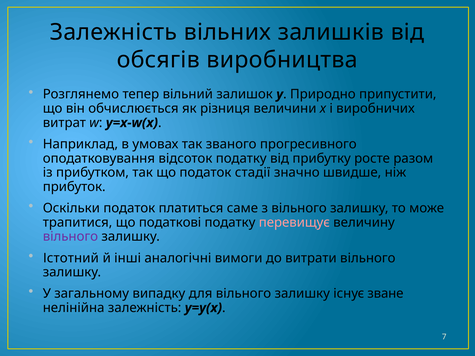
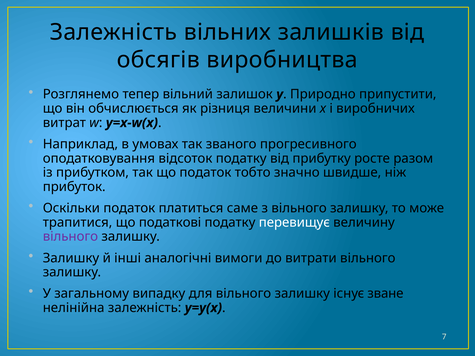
стадії: стадії -> тобто (253, 173)
перевищує colour: pink -> white (294, 223)
Істотний: Істотний -> Залишку (71, 258)
